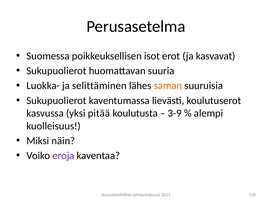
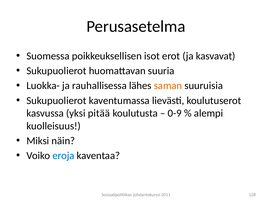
selittäminen: selittäminen -> rauhallisessa (99, 86)
3-9: 3-9 -> 0-9 (175, 113)
eroja colour: purple -> blue (63, 156)
